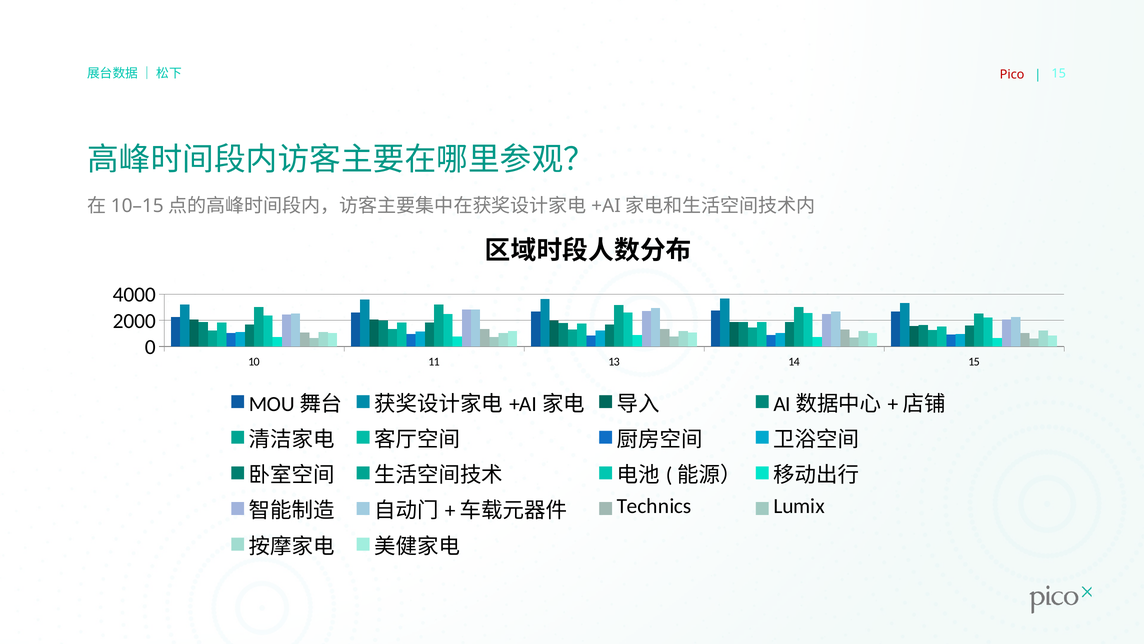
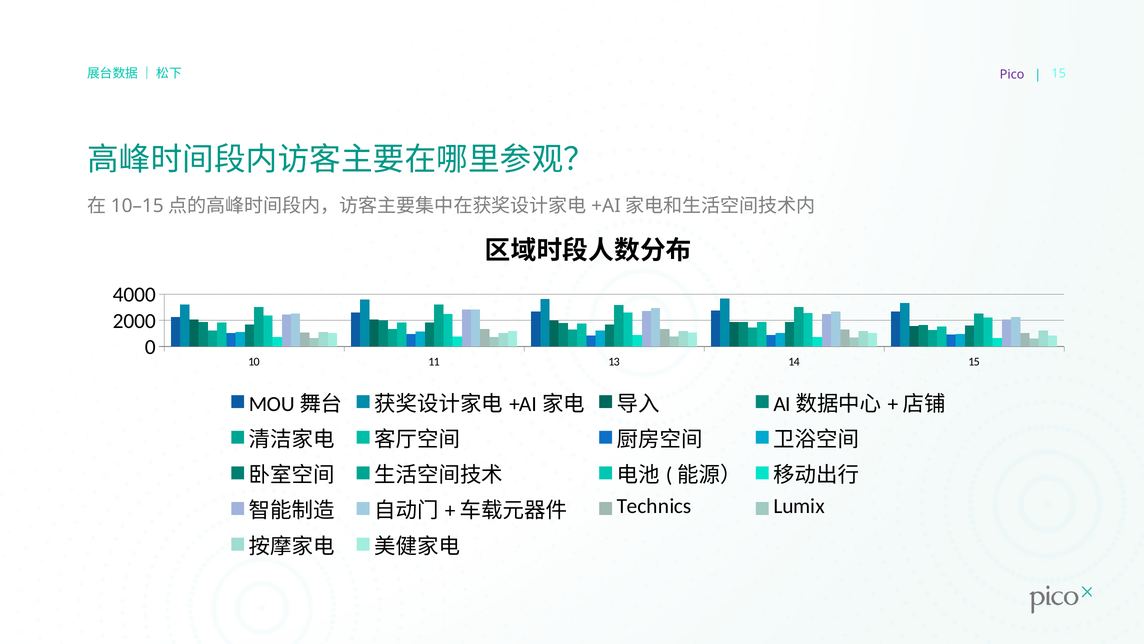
Pico colour: red -> purple (1012, 74)
